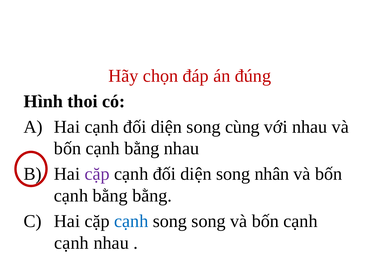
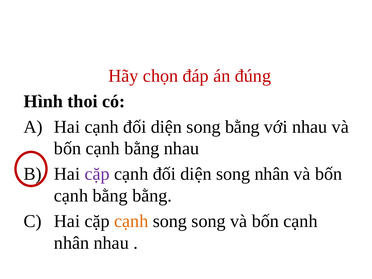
song cùng: cùng -> bằng (242, 127)
cạnh colour: blue -> orange (131, 221)
cạnh: cạnh -> nhân (72, 243)
